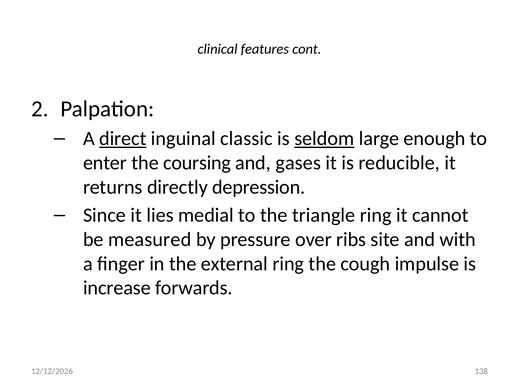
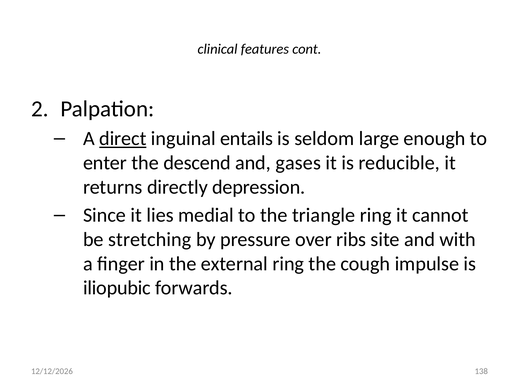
classic: classic -> entails (247, 139)
seldom underline: present -> none (324, 139)
coursing: coursing -> descend (197, 163)
measured: measured -> stretching (150, 240)
increase: increase -> iliopubic (117, 288)
